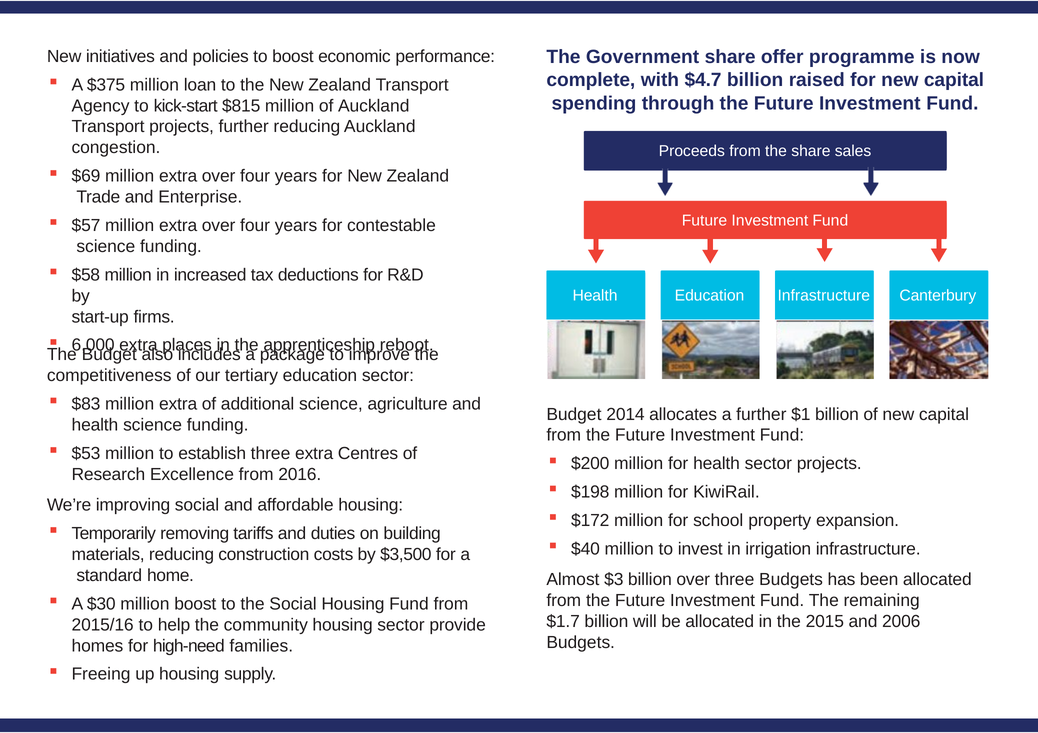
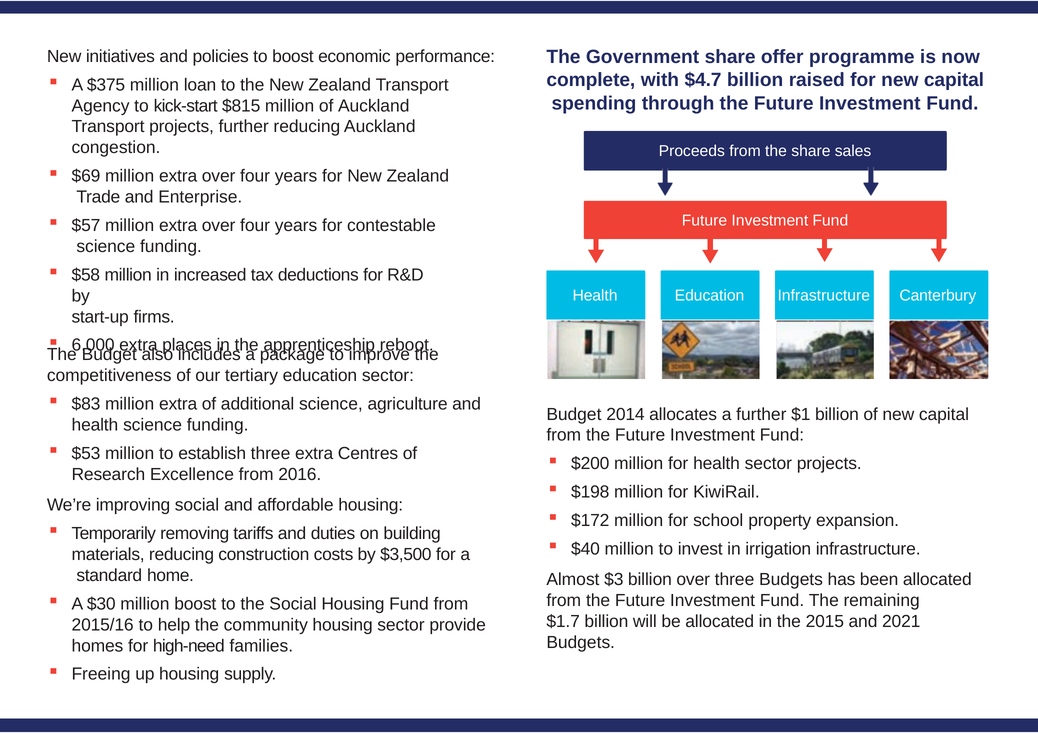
2006: 2006 -> 2021 (901, 621)
